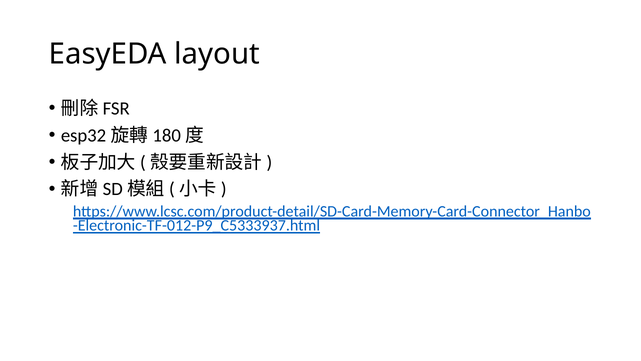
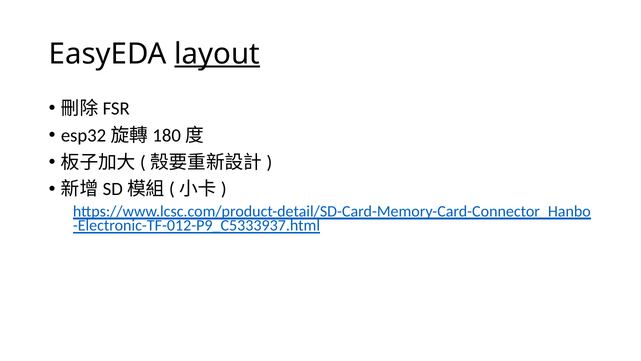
layout underline: none -> present (217, 54)
